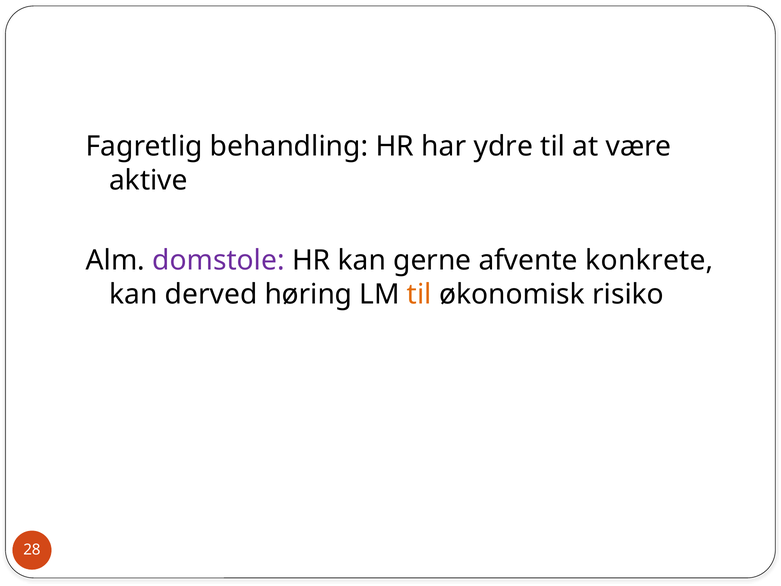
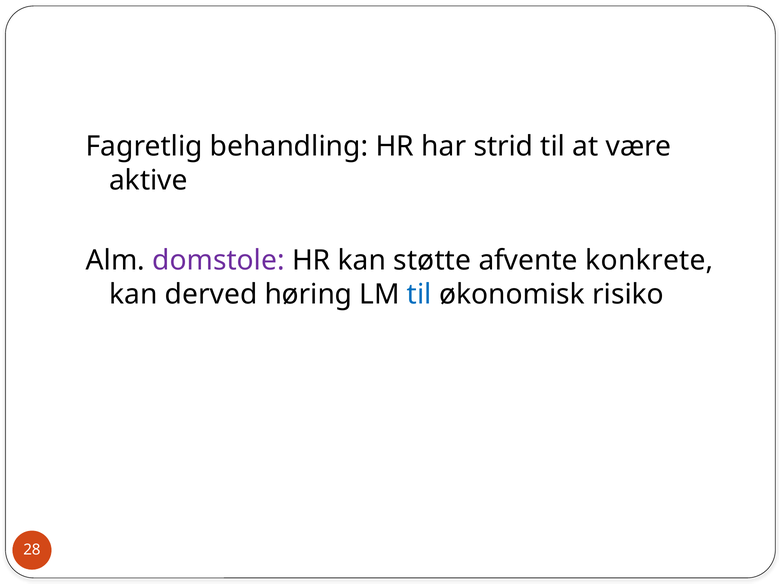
ydre: ydre -> strid (503, 146)
gerne: gerne -> støtte (432, 260)
til colour: orange -> blue (419, 294)
